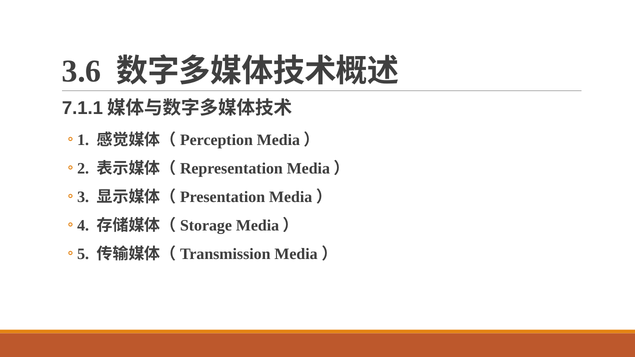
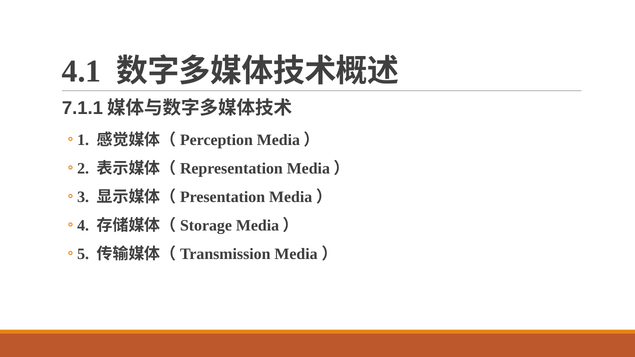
3.6: 3.6 -> 4.1 (82, 71)
